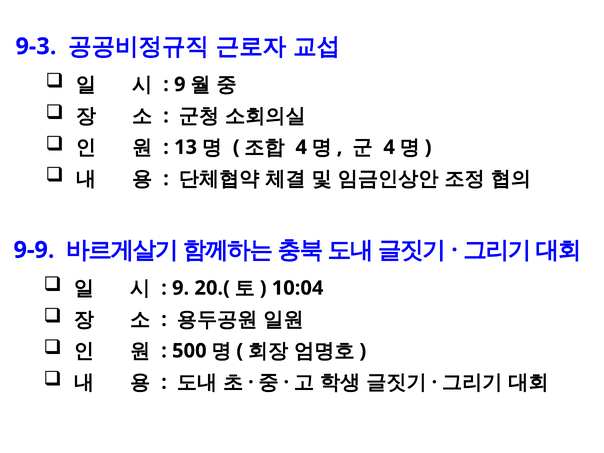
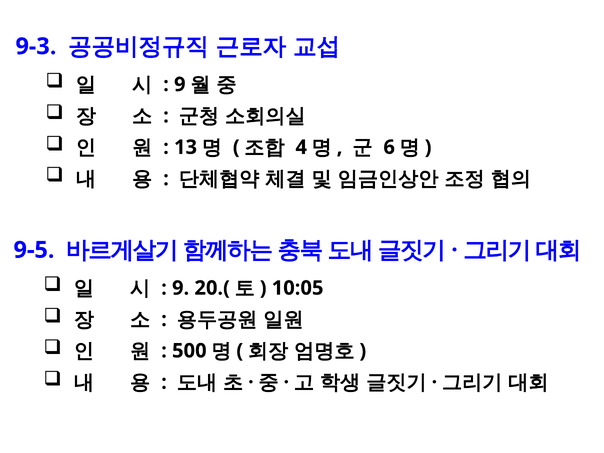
4: 4 -> 6 (389, 147)
9-9: 9-9 -> 9-5 (34, 250)
10:04: 10:04 -> 10:05 (298, 288)
